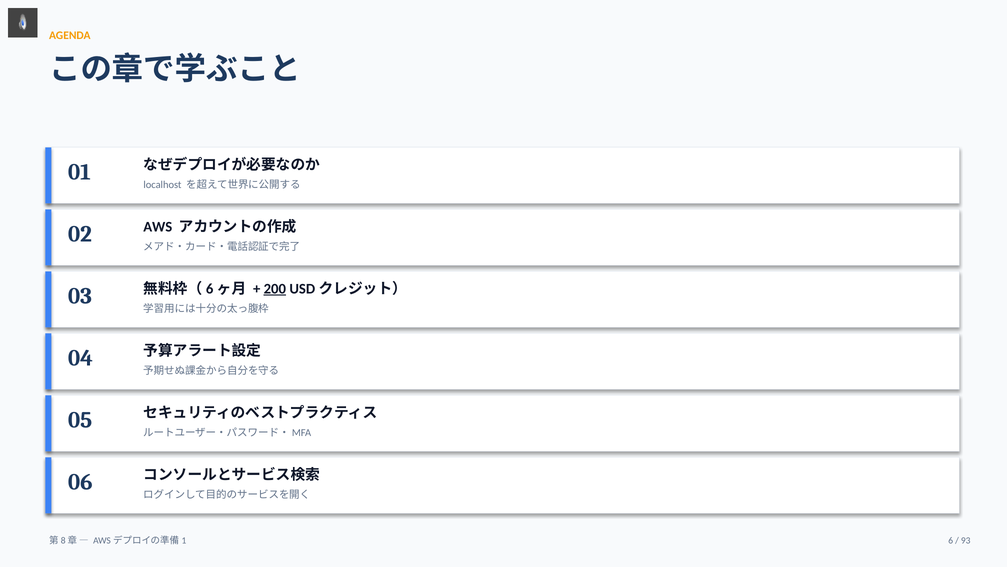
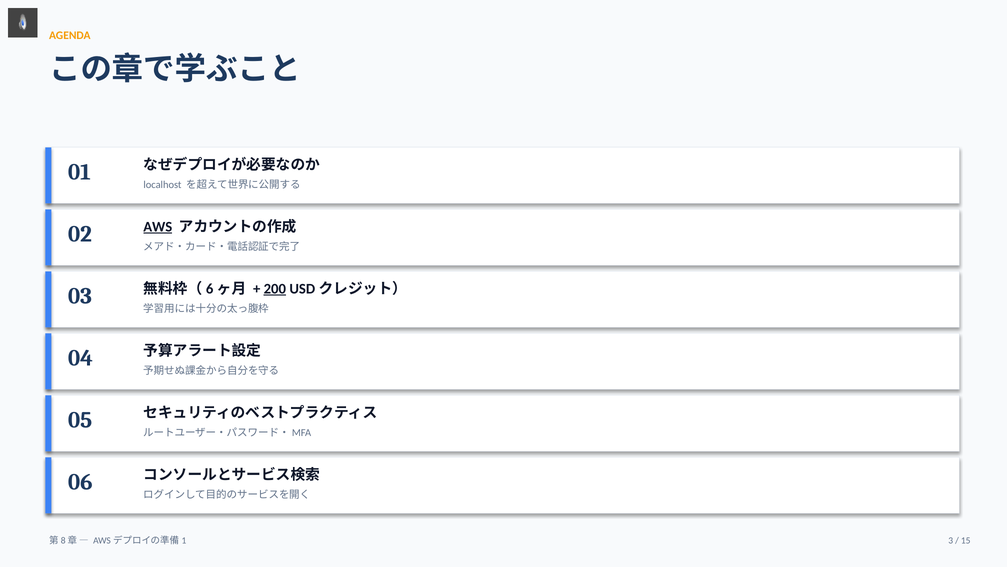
AWS underline: none -> present (158, 227)
6: 6 -> 3 (951, 540)
93: 93 -> 15 (966, 540)
